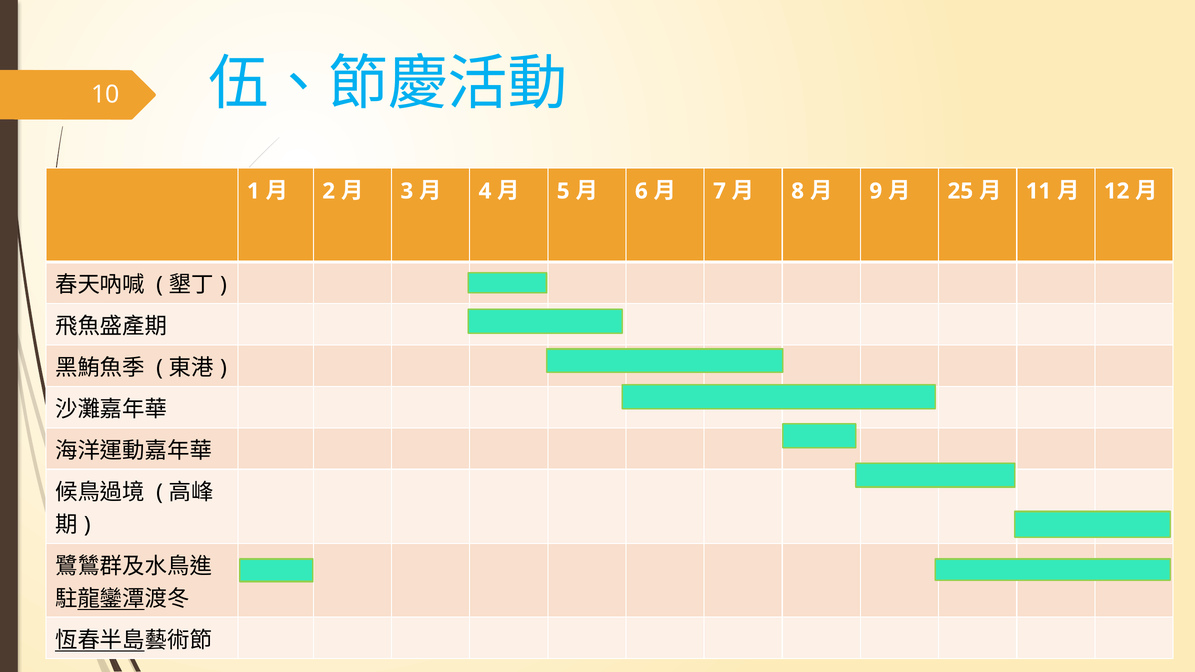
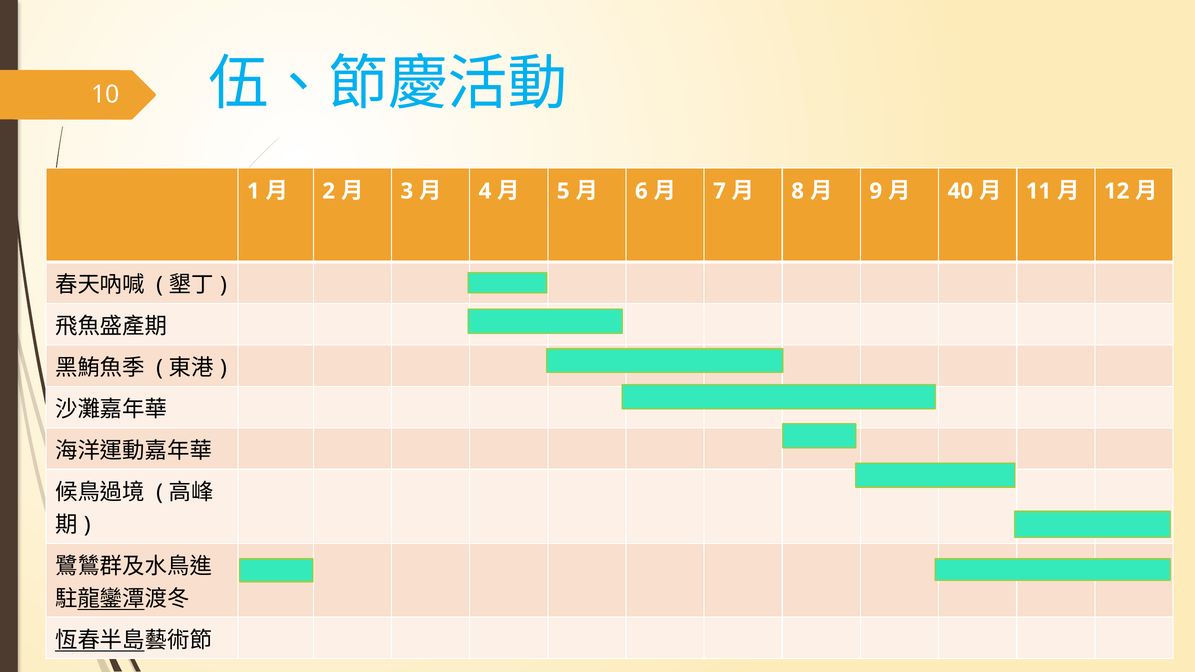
25: 25 -> 40 (960, 191)
